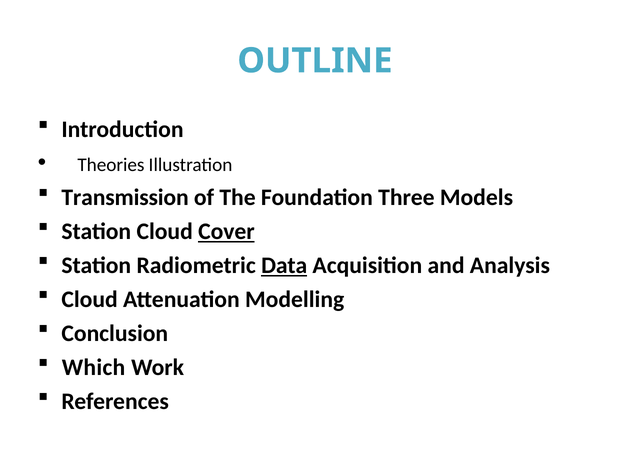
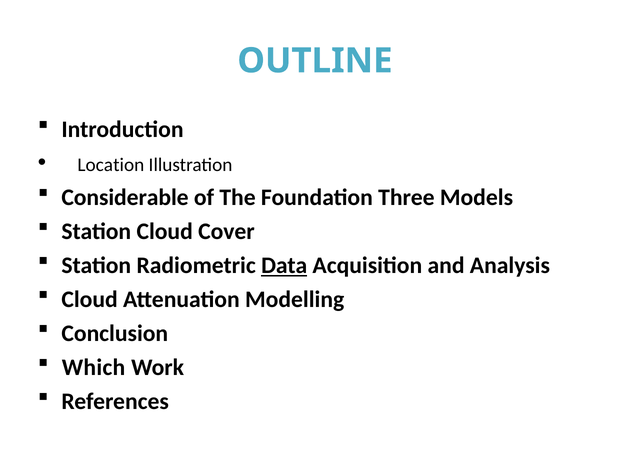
Theories: Theories -> Location (111, 165)
Transmission: Transmission -> Considerable (125, 197)
Cover underline: present -> none (226, 231)
